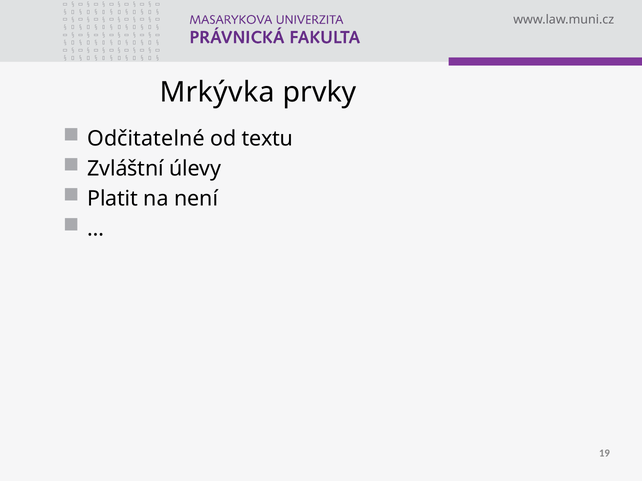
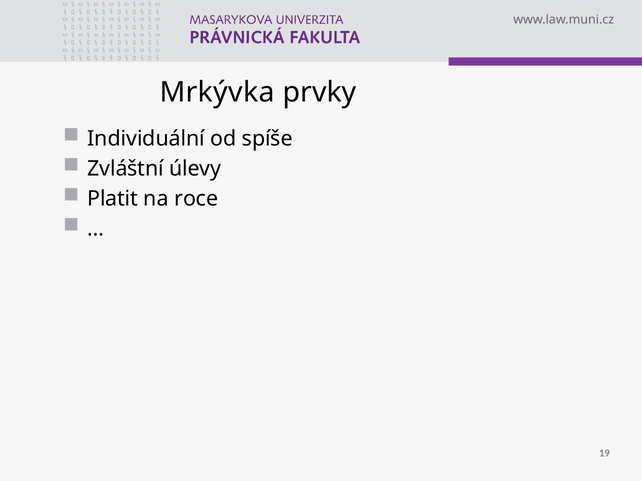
Odčitatelné: Odčitatelné -> Individuální (146, 139)
textu: textu -> spíše (267, 139)
není: není -> roce (196, 199)
